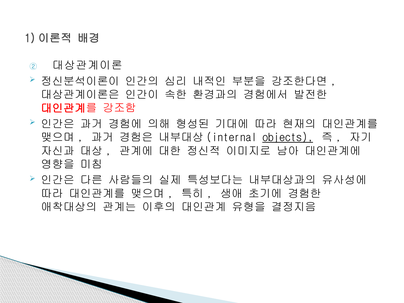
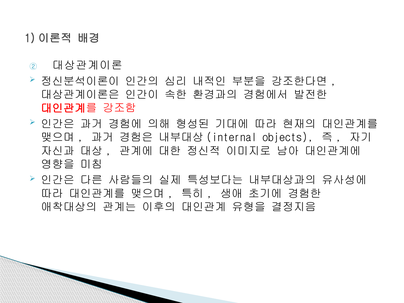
objects underline: present -> none (288, 138)
